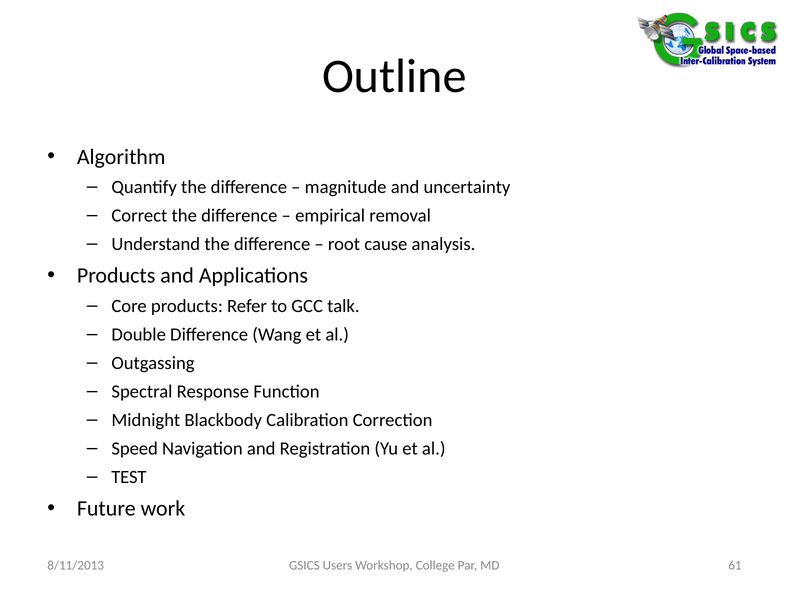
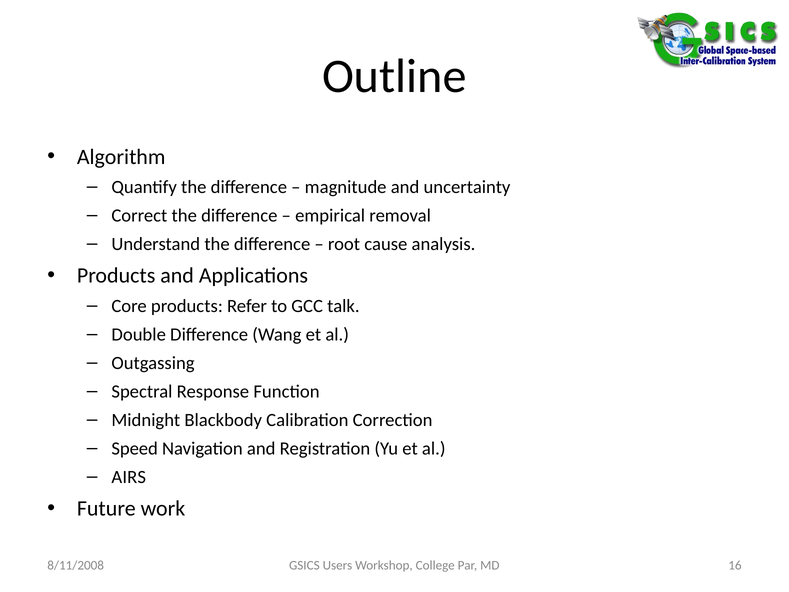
TEST: TEST -> AIRS (129, 477)
61: 61 -> 16 (735, 565)
8/11/2013: 8/11/2013 -> 8/11/2008 (76, 565)
